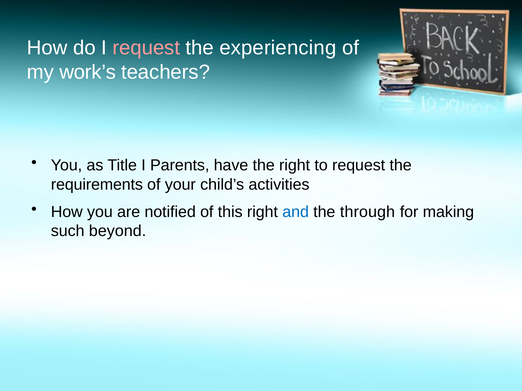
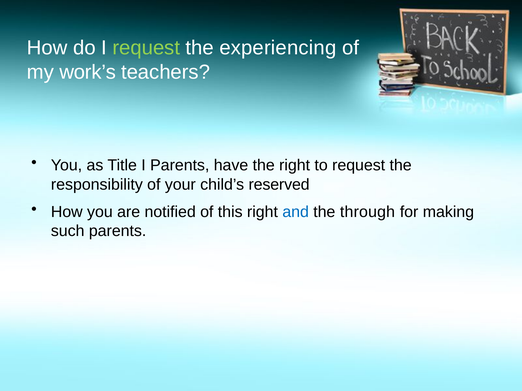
request colour: pink -> light green (146, 48)
requirements: requirements -> responsibility (97, 185)
activities: activities -> reserved (279, 185)
such beyond: beyond -> parents (118, 231)
